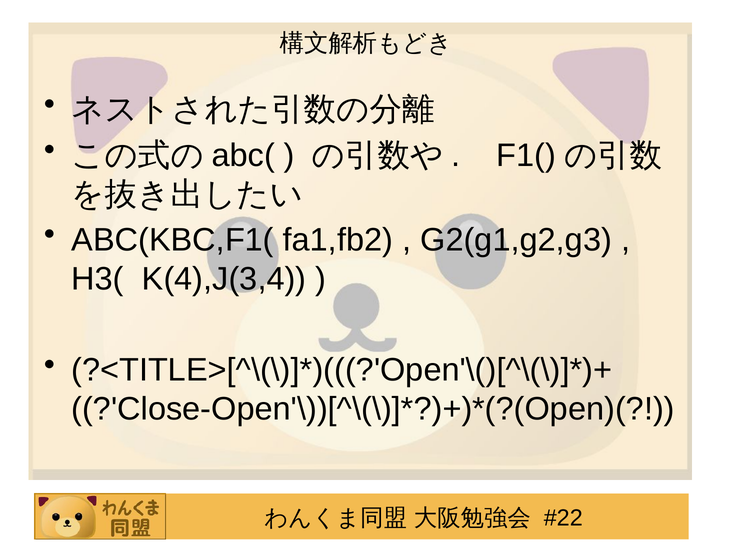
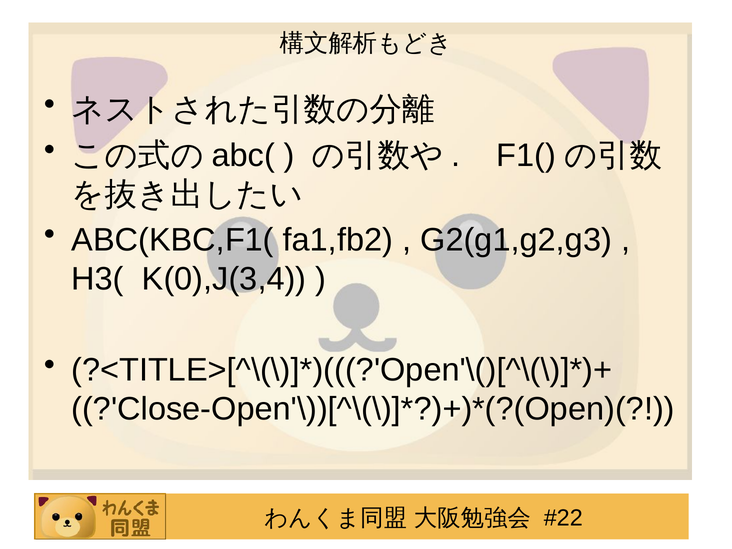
K(4),J(3,4: K(4),J(3,4 -> K(0),J(3,4 (224, 279)
